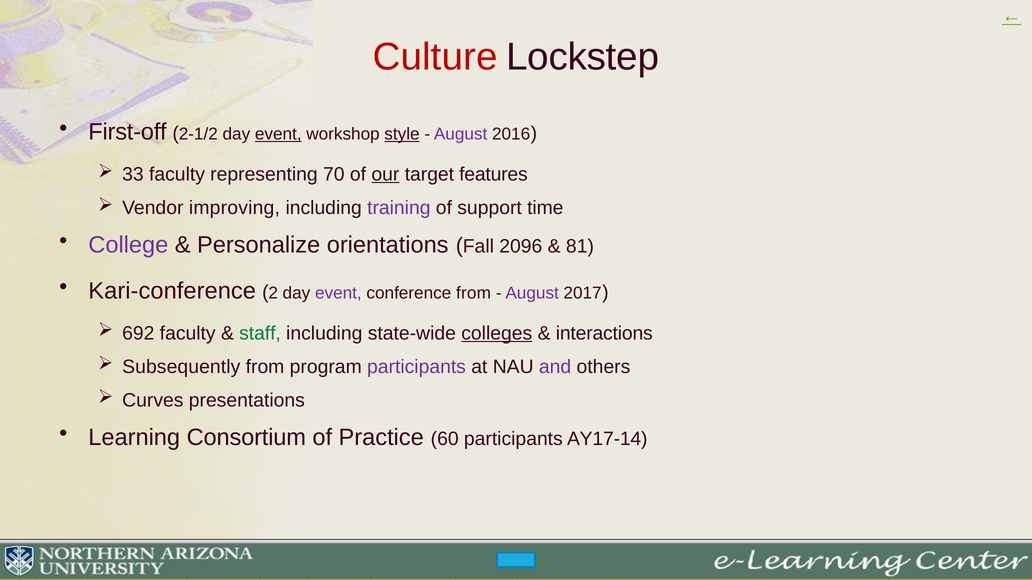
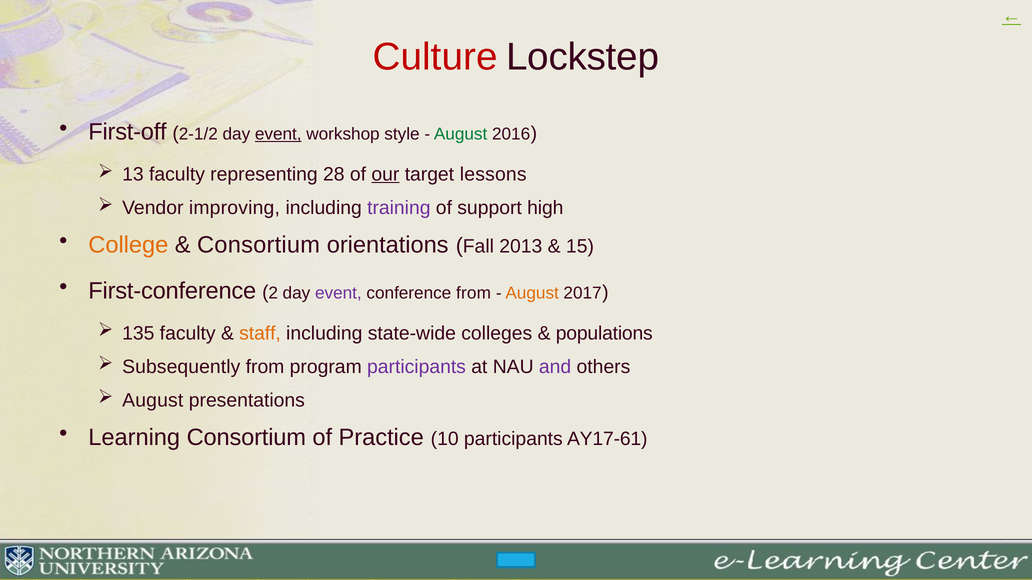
style underline: present -> none (402, 134)
August colour: purple -> green (461, 134)
33: 33 -> 13 (133, 174)
70: 70 -> 28 (334, 174)
features: features -> lessons (493, 174)
time: time -> high (545, 208)
College colour: purple -> orange (128, 245)
Personalize: Personalize -> Consortium (259, 245)
2096: 2096 -> 2013 (521, 247)
81: 81 -> 15 (580, 247)
Kari-conference: Kari-conference -> First-conference (172, 291)
August colour: purple -> orange (532, 293)
692: 692 -> 135 (138, 334)
staff colour: green -> orange (260, 334)
colleges underline: present -> none (497, 334)
interactions: interactions -> populations (604, 334)
Curves: Curves -> August (153, 401)
60: 60 -> 10 (445, 439)
AY17-14: AY17-14 -> AY17-61 (607, 439)
